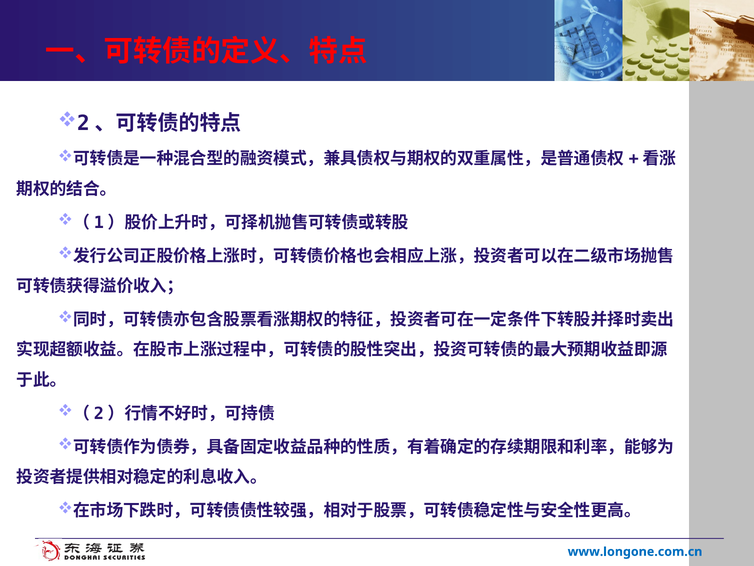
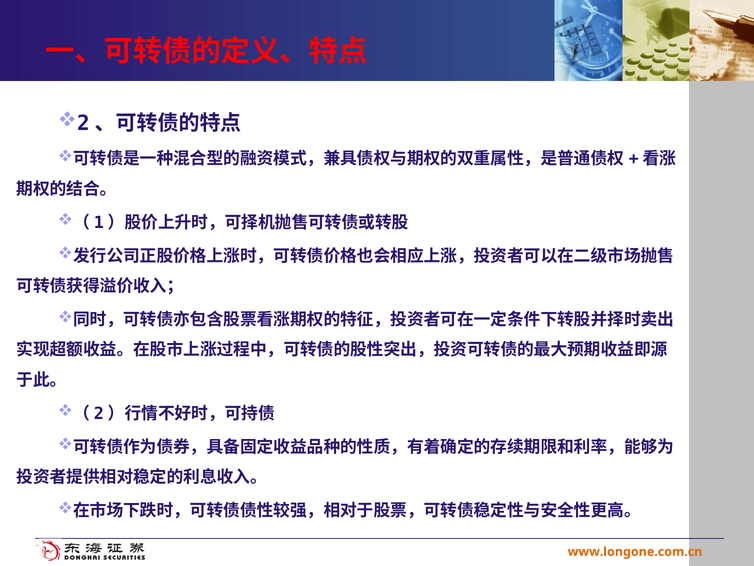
www.longone.com.cn colour: blue -> orange (635, 551)
